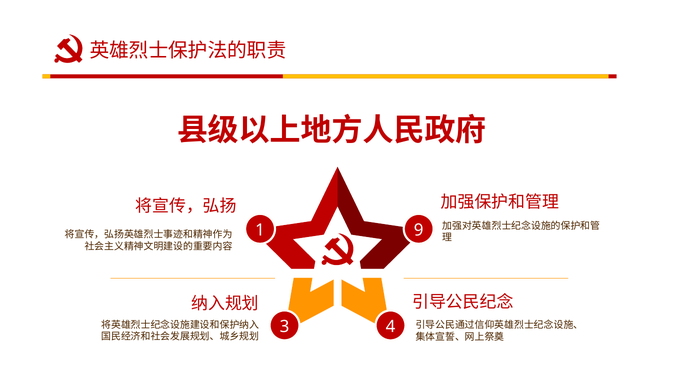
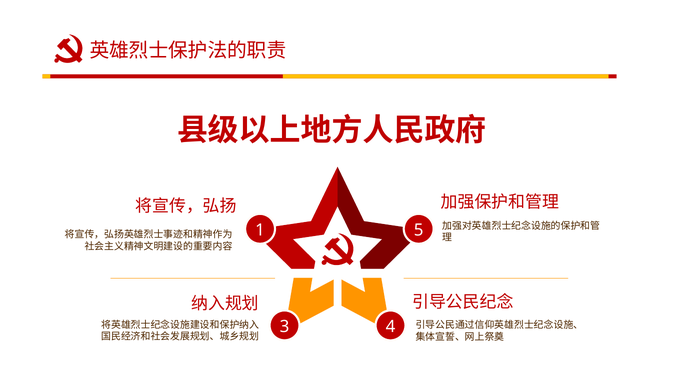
9: 9 -> 5 (419, 230)
